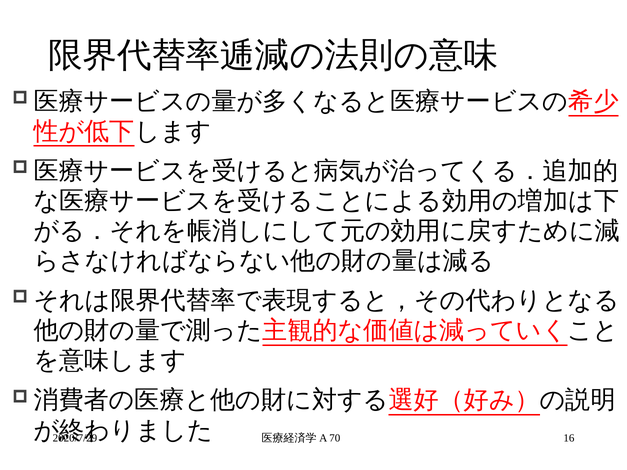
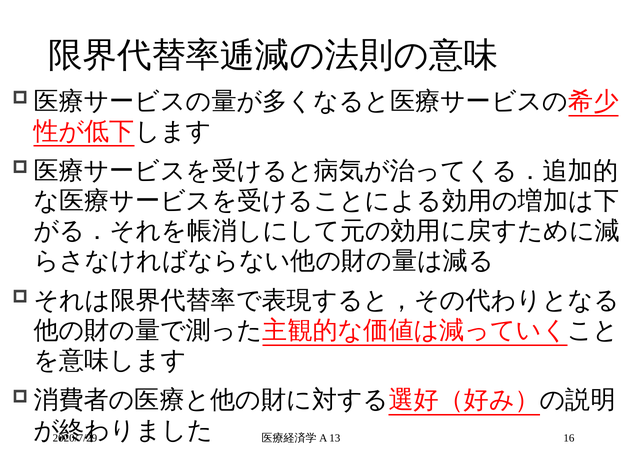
70: 70 -> 13 (335, 439)
